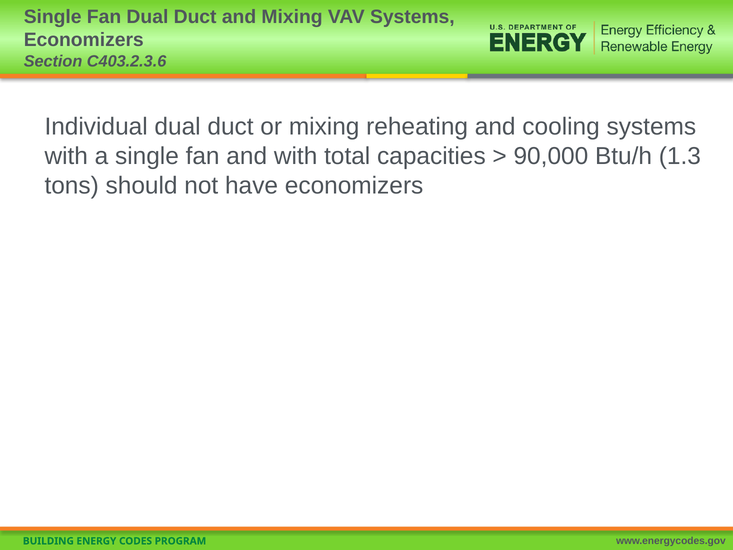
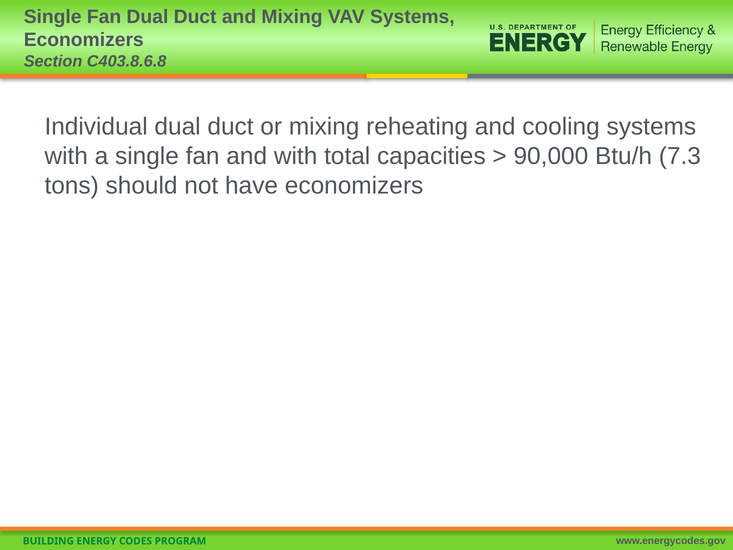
C403.2.3.6: C403.2.3.6 -> C403.8.6.8 (127, 61)
1.3: 1.3 -> 7.3 (680, 156)
